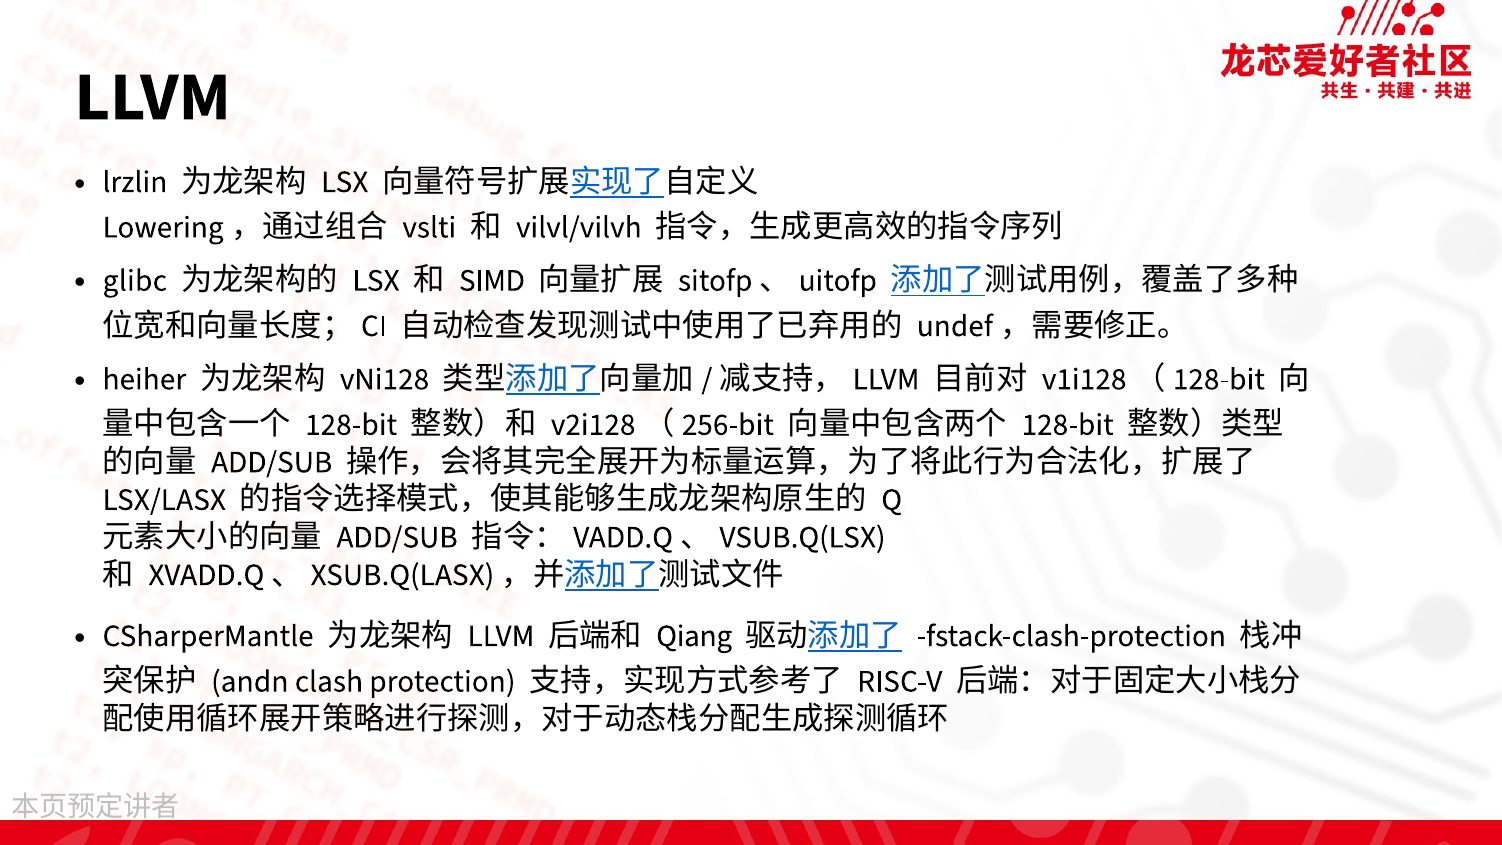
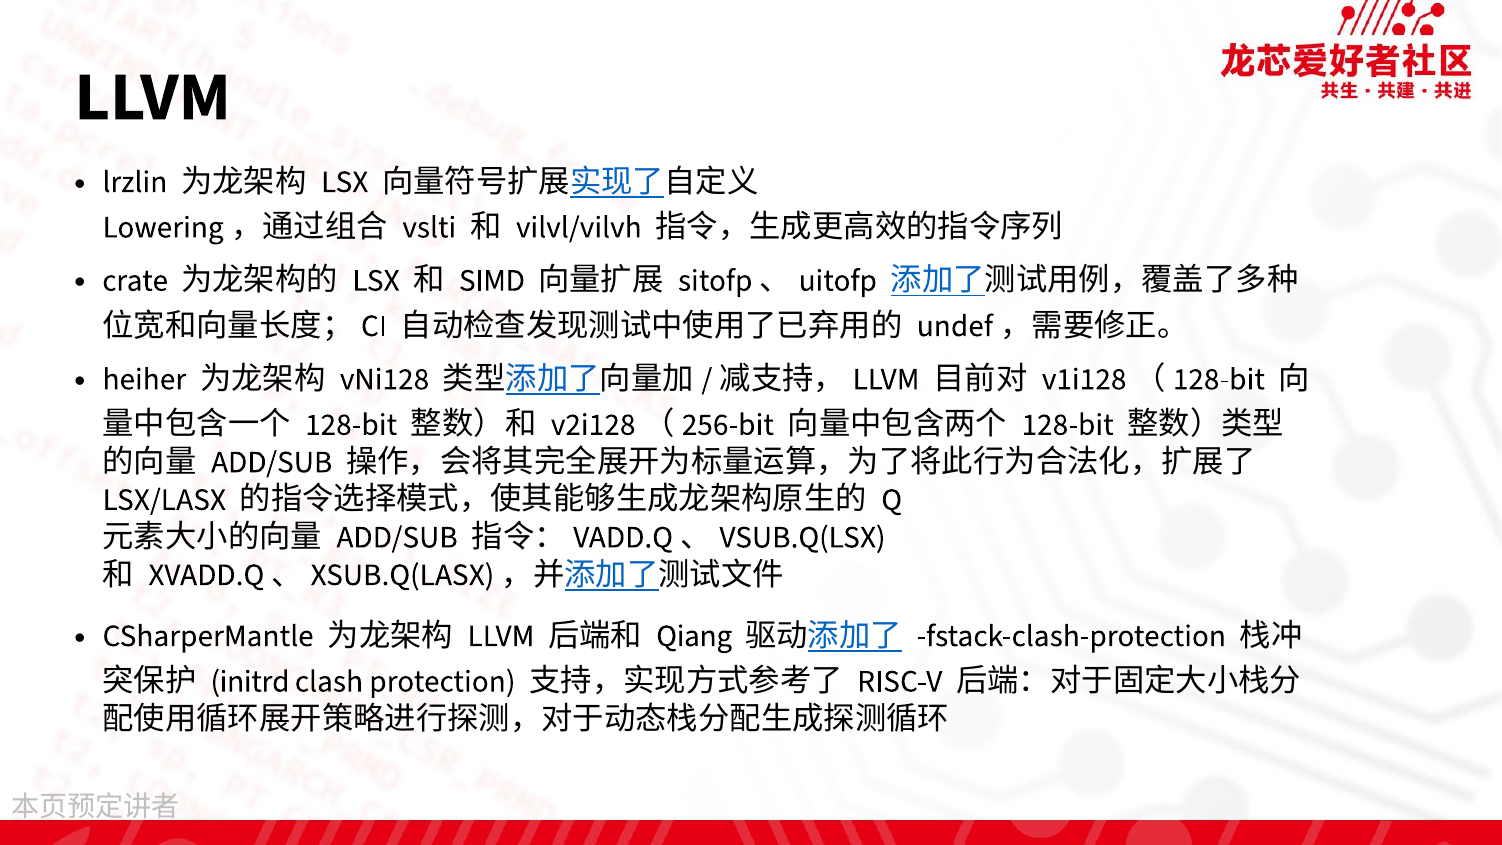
glibc: glibc -> crate (135, 280)
andn: andn -> initrd (250, 681)
